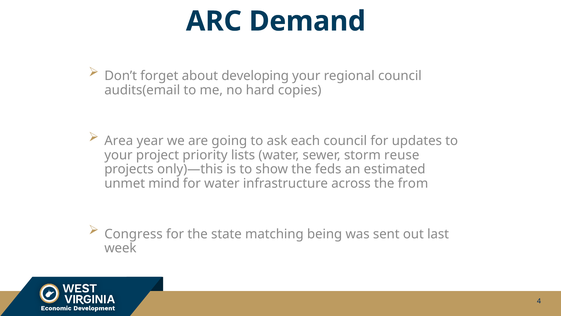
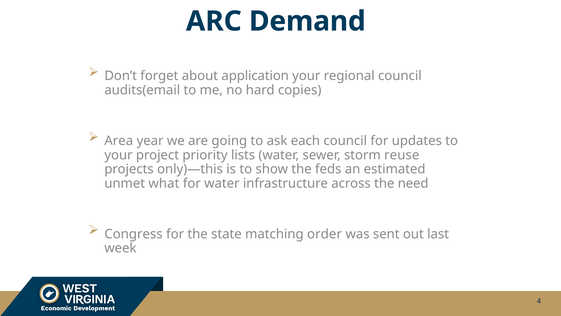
developing: developing -> application (255, 76)
mind: mind -> what (164, 183)
from: from -> need (413, 183)
being: being -> order (325, 234)
